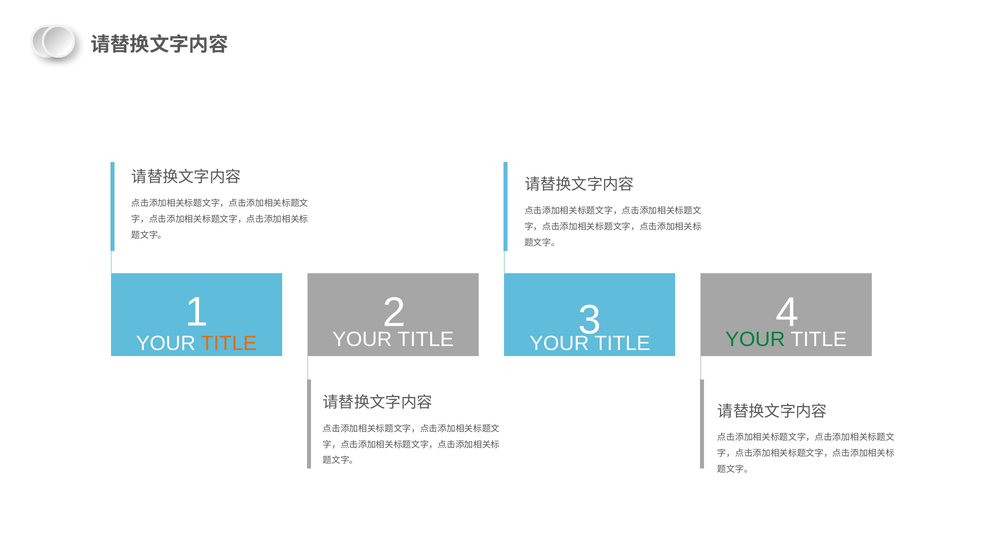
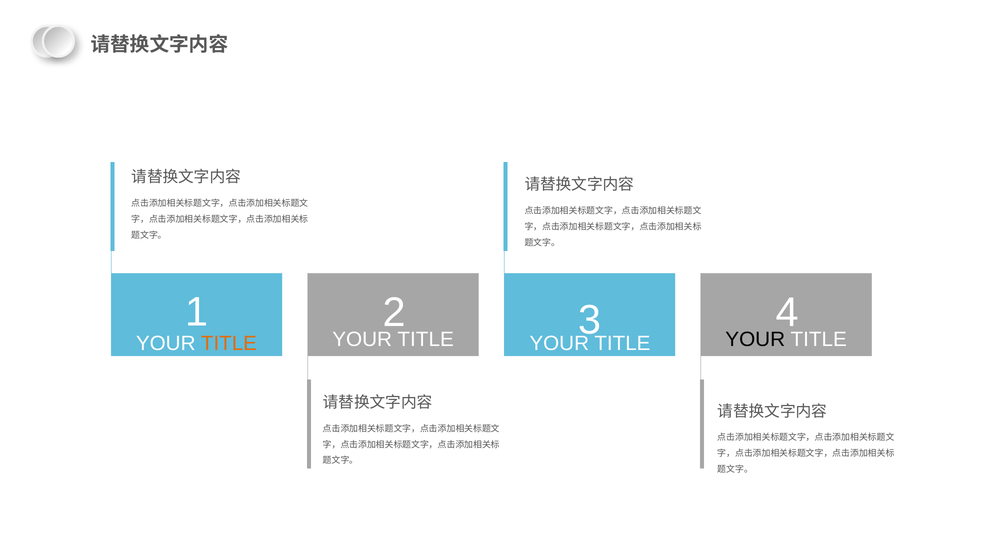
YOUR colour: green -> black (755, 339)
